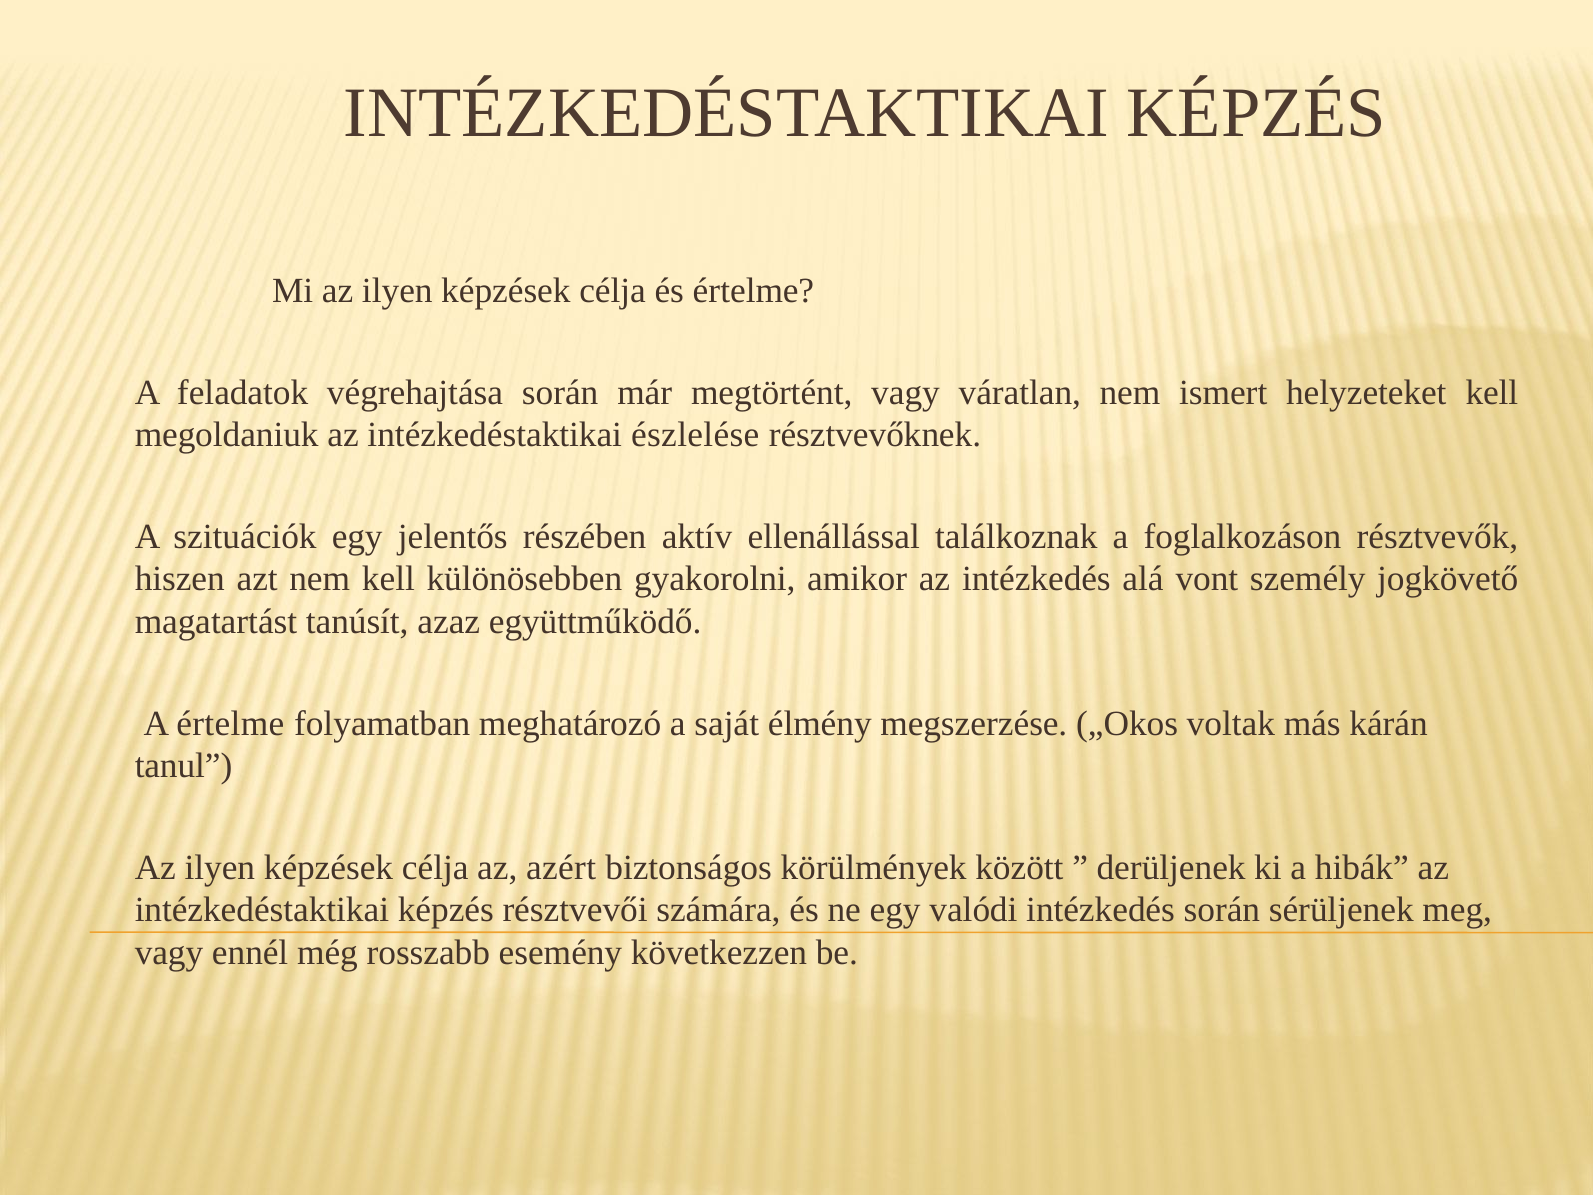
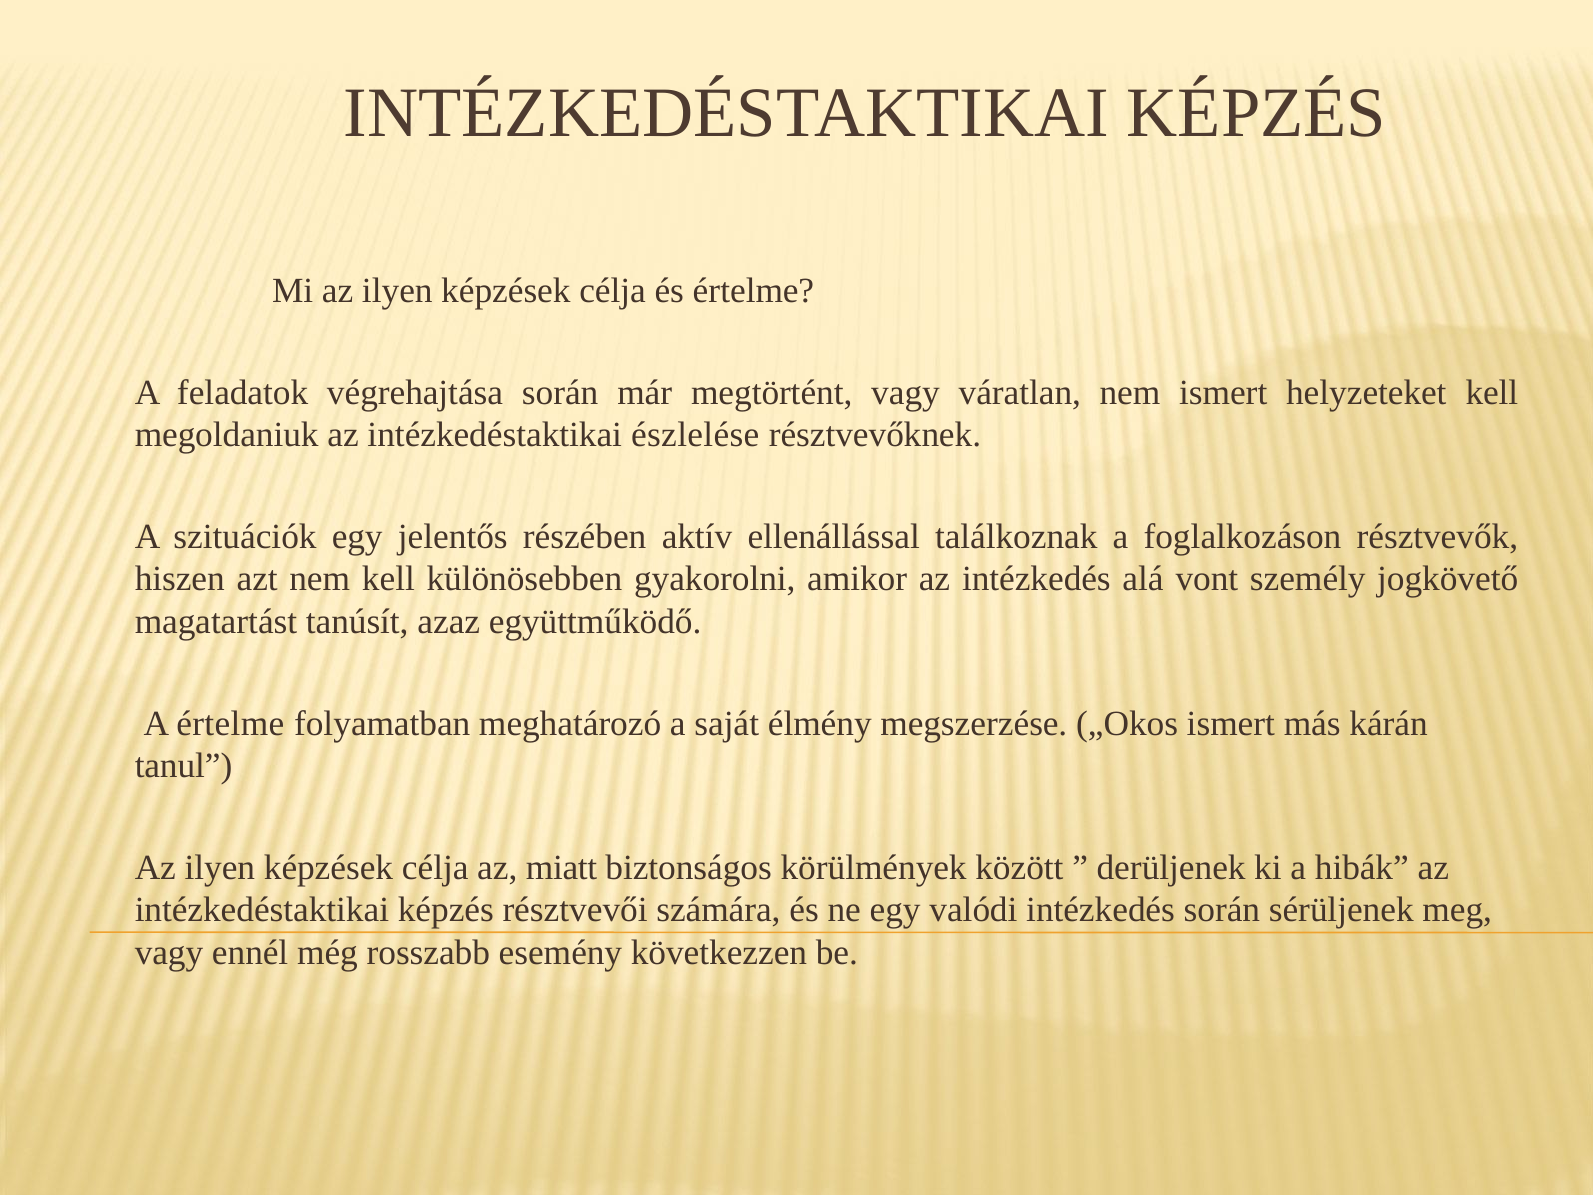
„Okos voltak: voltak -> ismert (1231, 723)
azért: azért -> miatt (562, 868)
